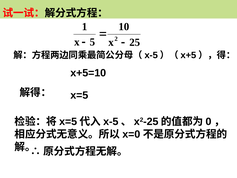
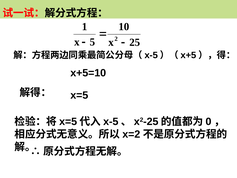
x=0: x=0 -> x=2 (131, 134)
